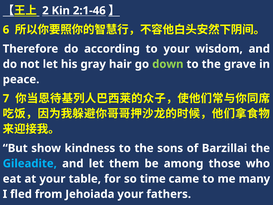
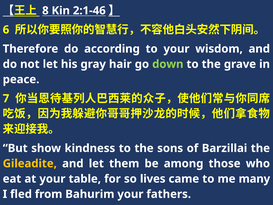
2: 2 -> 8 (45, 11)
Gileadite colour: light blue -> yellow (30, 163)
time: time -> lives (153, 179)
Jehoiada: Jehoiada -> Bahurim (90, 194)
